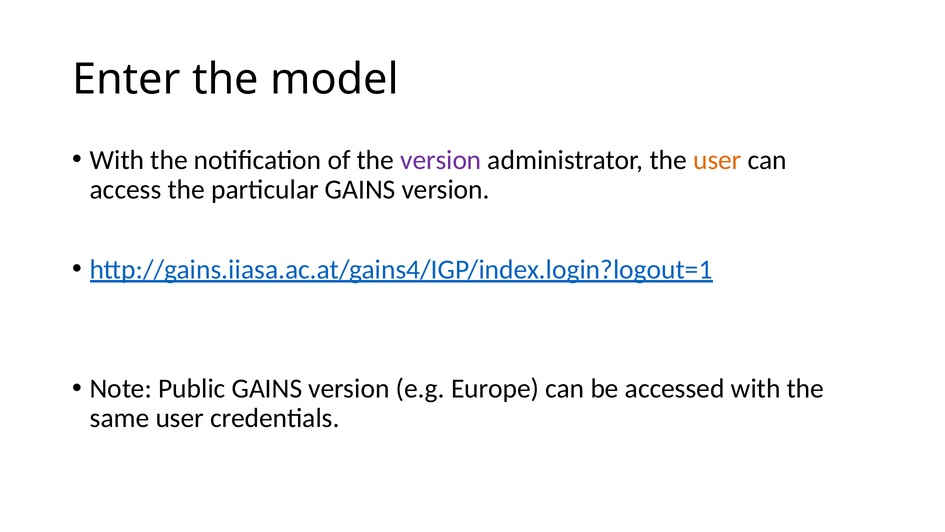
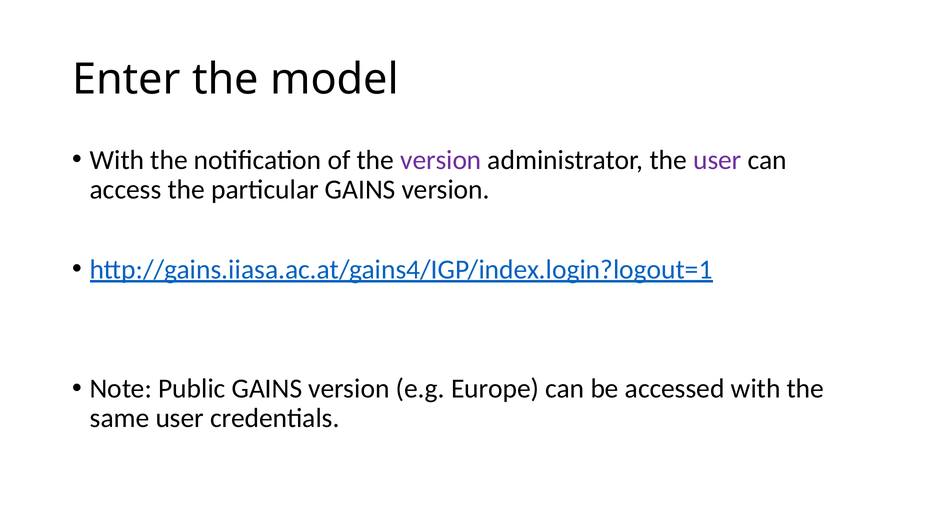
user colour: orange -> purple (717, 160)
